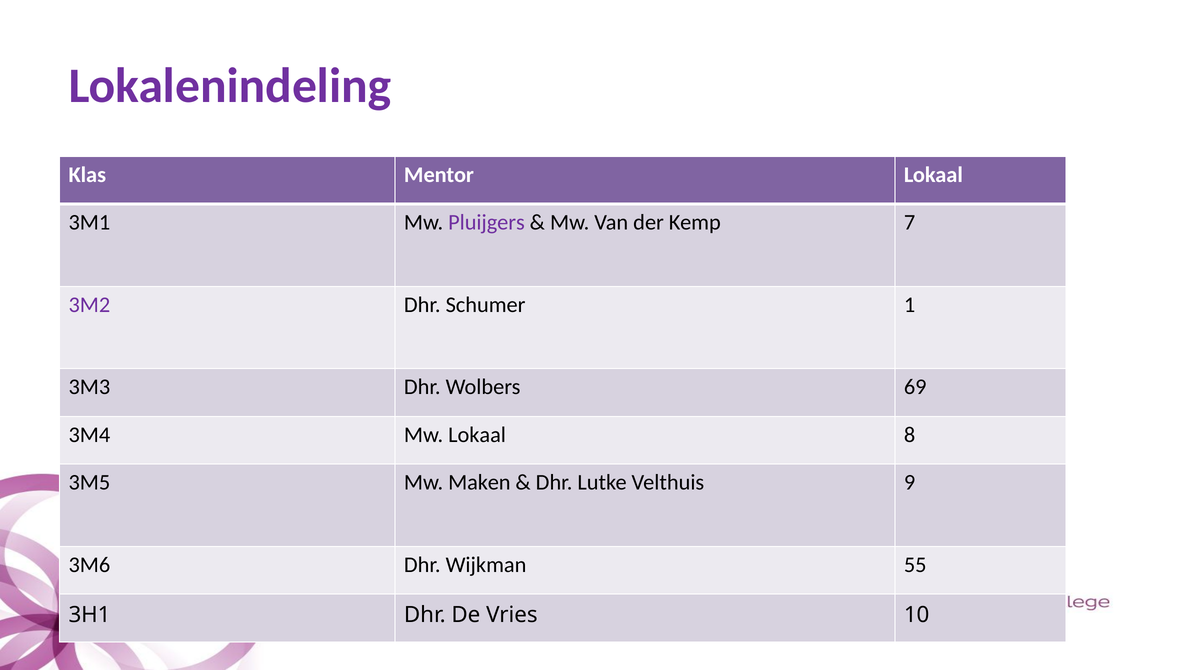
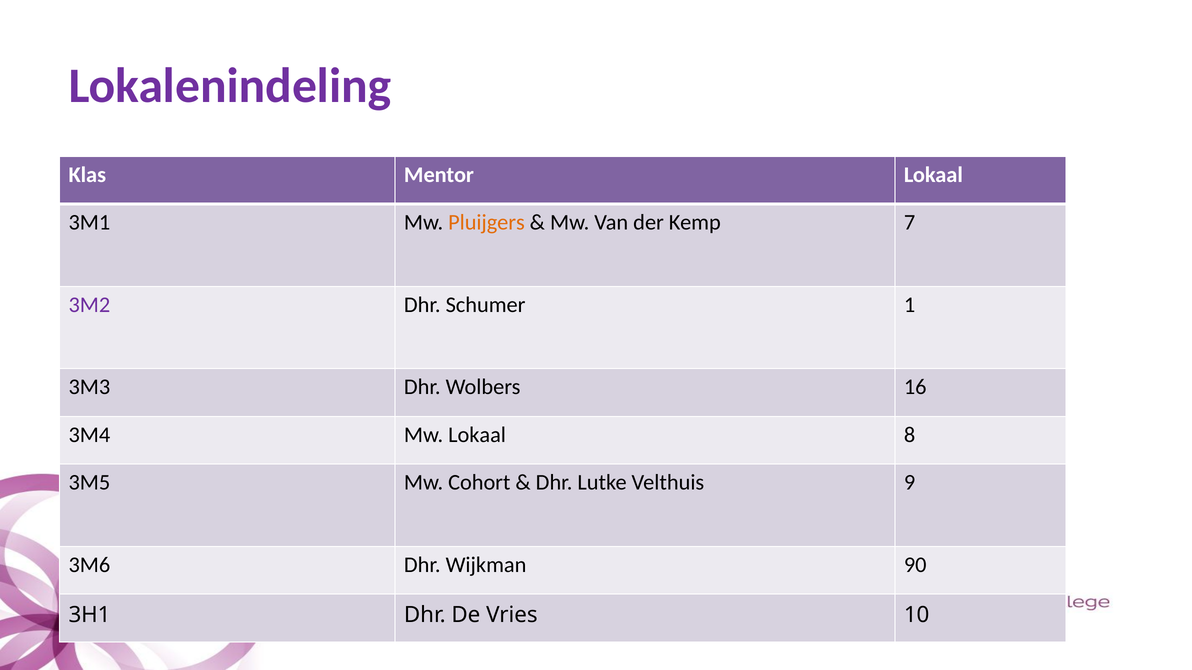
Pluijgers colour: purple -> orange (486, 223)
69: 69 -> 16 (915, 387)
Maken: Maken -> Cohort (479, 483)
55: 55 -> 90 (915, 565)
